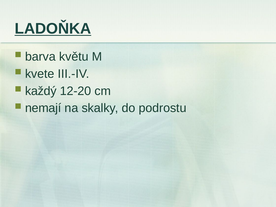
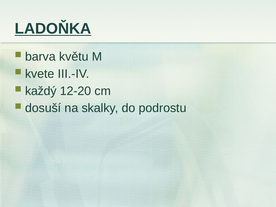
nemají: nemají -> dosuší (43, 108)
